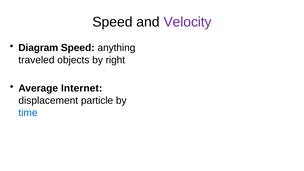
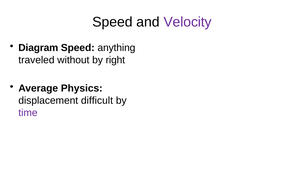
objects: objects -> without (73, 60)
Internet: Internet -> Physics (82, 88)
particle: particle -> difficult (97, 101)
time colour: blue -> purple (28, 113)
